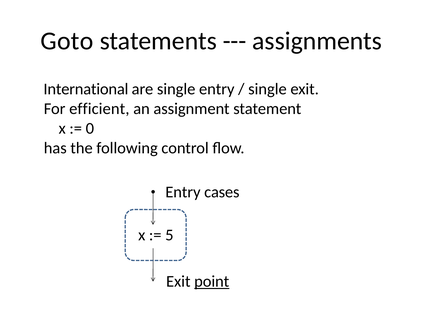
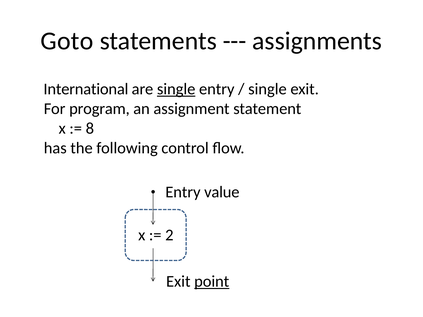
single underline: none -> present (176, 89)
efficient: efficient -> program (99, 109)
0: 0 -> 8 (90, 129)
cases: cases -> value (222, 192)
5: 5 -> 2 (169, 235)
